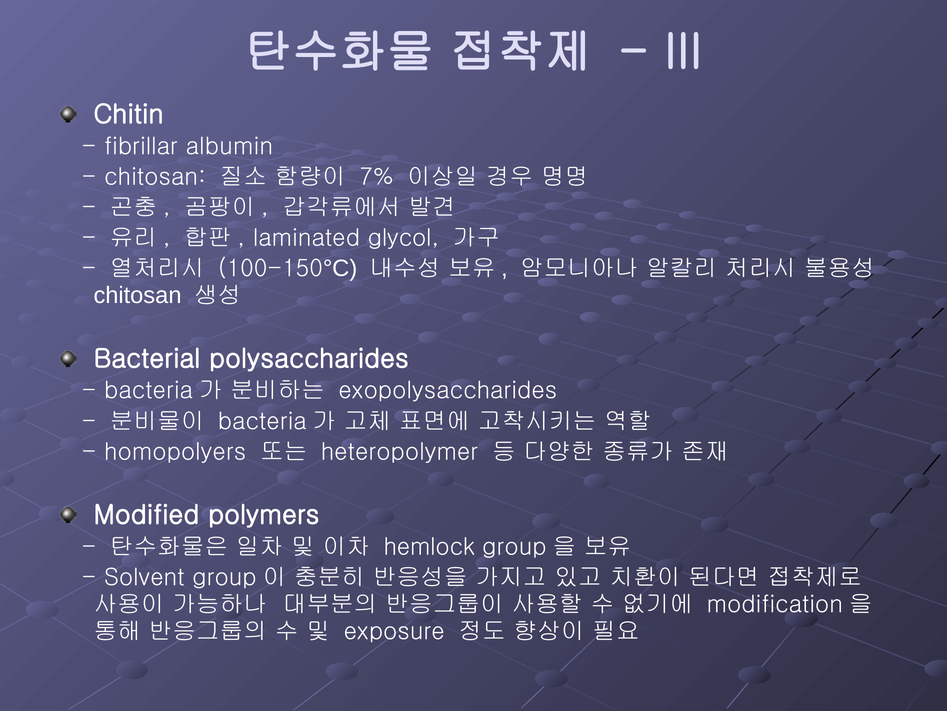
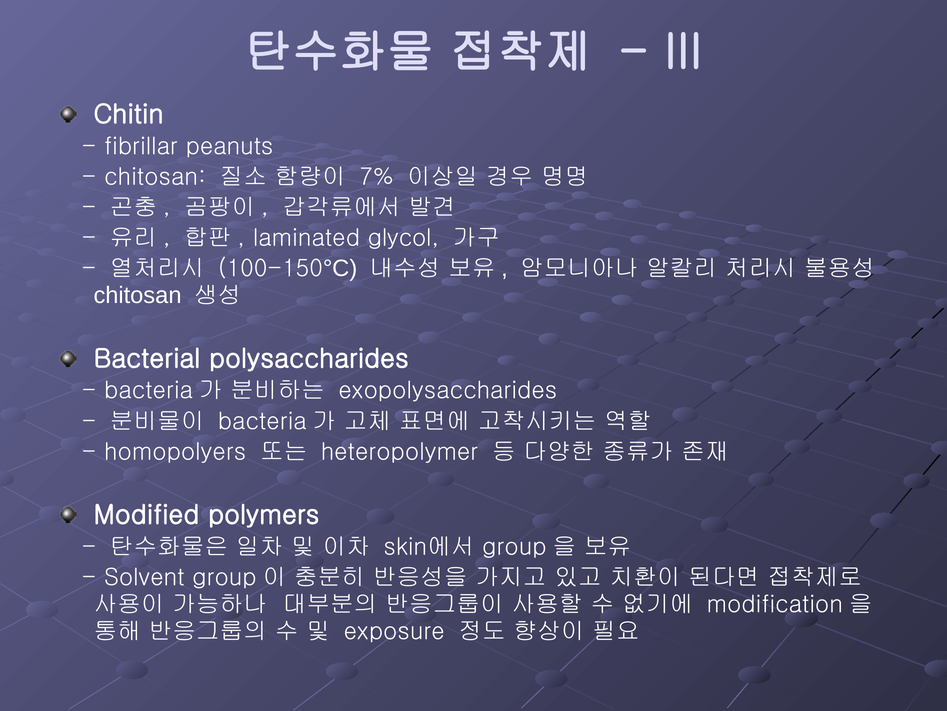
albumin: albumin -> peanuts (230, 146)
hemlock: hemlock -> skin에서 (429, 546)
